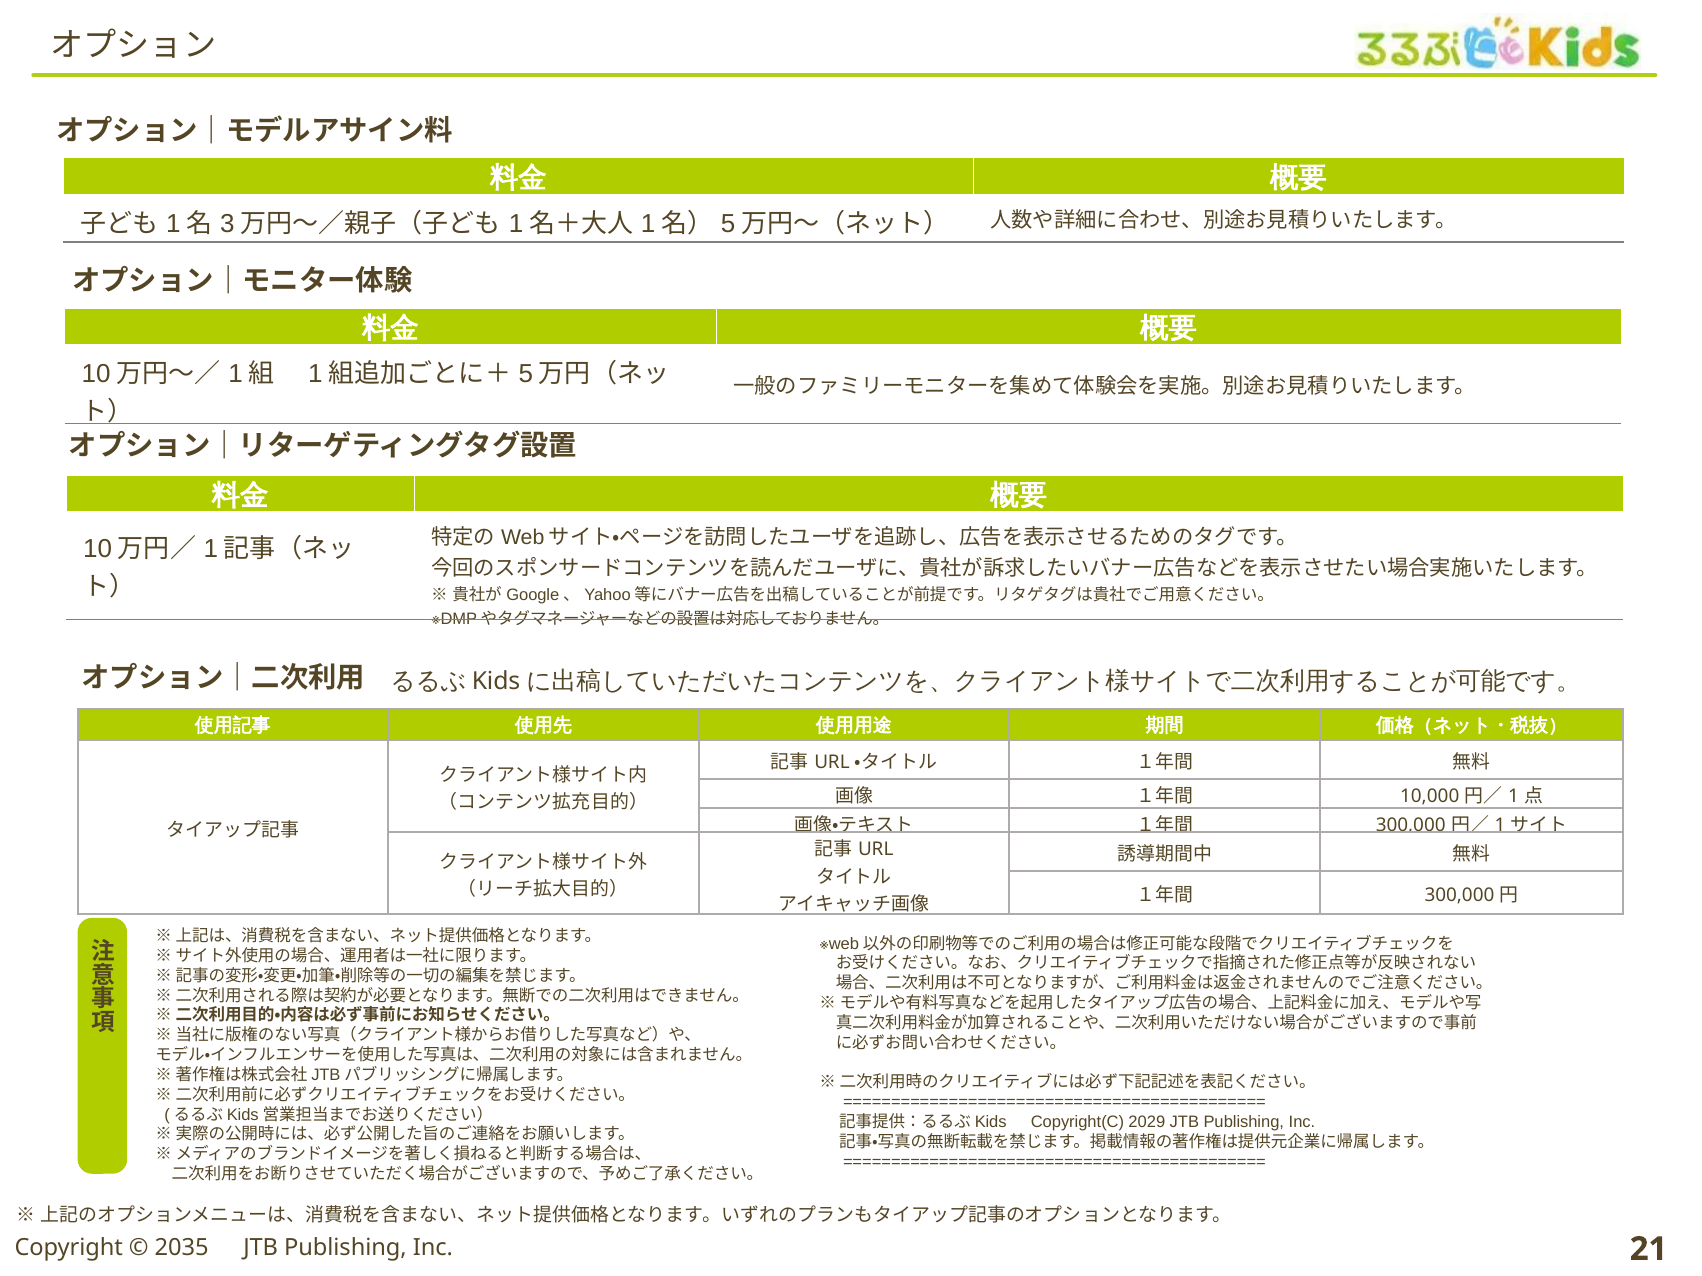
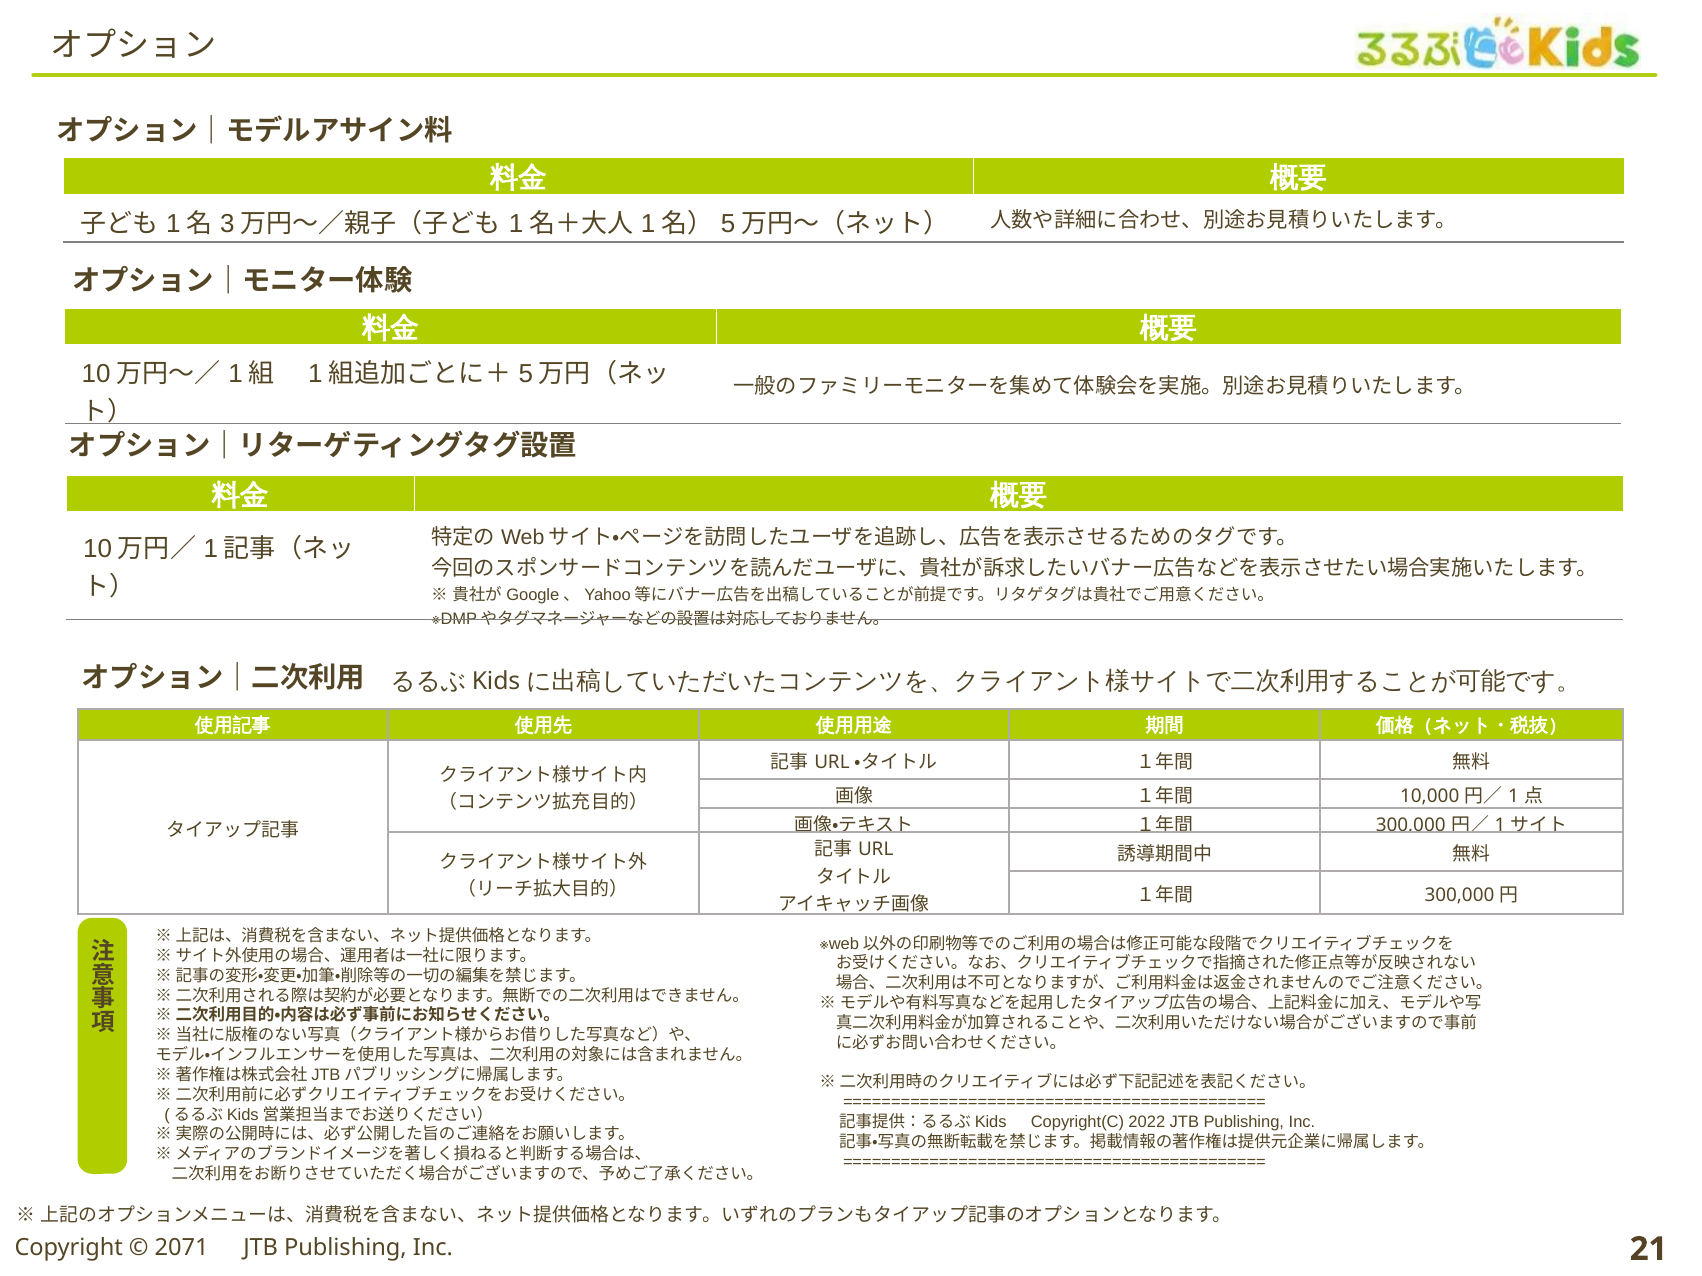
2029: 2029 -> 2022 (1147, 1122)
2035: 2035 -> 2071 (182, 1248)
